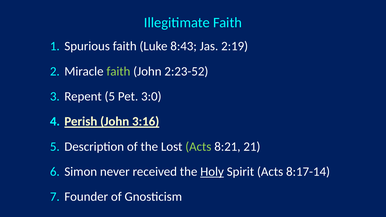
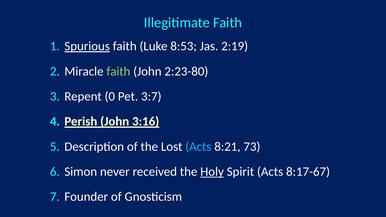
Spurious underline: none -> present (87, 46)
8:43: 8:43 -> 8:53 (184, 46)
2:23-52: 2:23-52 -> 2:23-80 (186, 71)
Repent 5: 5 -> 0 (110, 96)
3:0: 3:0 -> 3:7 (151, 96)
Acts colour: light green -> light blue (198, 147)
21: 21 -> 73 (252, 147)
8:17-14: 8:17-14 -> 8:17-67 (308, 172)
